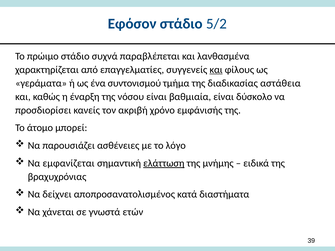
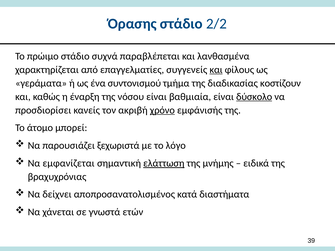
Εφόσον: Εφόσον -> Όρασης (132, 24)
5/2: 5/2 -> 2/2 (217, 24)
αστάθεια: αστάθεια -> κοστίζουν (280, 83)
δύσκολο underline: none -> present (254, 97)
χρόνο underline: none -> present (162, 110)
ασθένειες: ασθένειες -> ξεχωριστά (118, 146)
